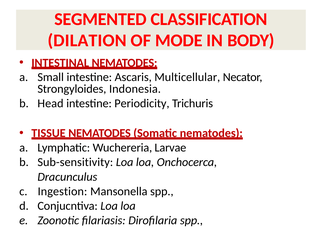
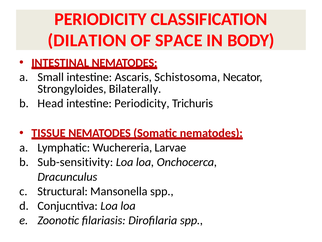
SEGMENTED: SEGMENTED -> PERIODICITY (100, 19)
MODE: MODE -> SPACE (179, 40)
Multicellular: Multicellular -> Schistosoma (187, 77)
Indonesia: Indonesia -> Bilaterally (135, 89)
Ingestion: Ingestion -> Structural (63, 191)
